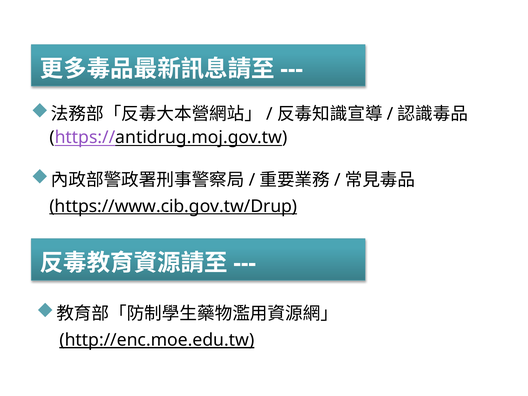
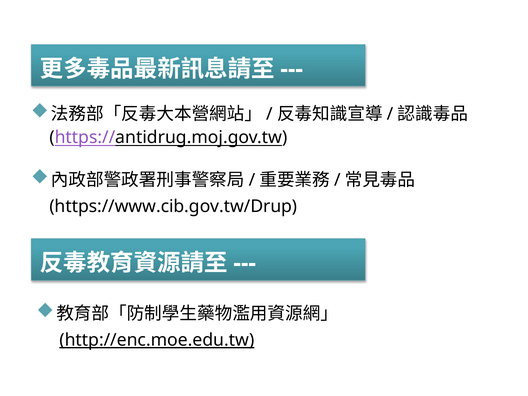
https://www.cib.gov.tw/Drup underline: present -> none (173, 206)
